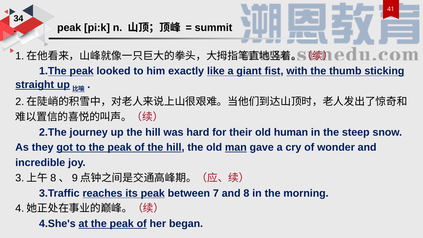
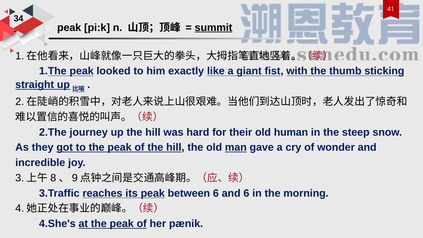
summit underline: none -> present (213, 28)
between 7: 7 -> 6 (216, 193)
and 8: 8 -> 6 (246, 193)
began: began -> pænik (186, 224)
